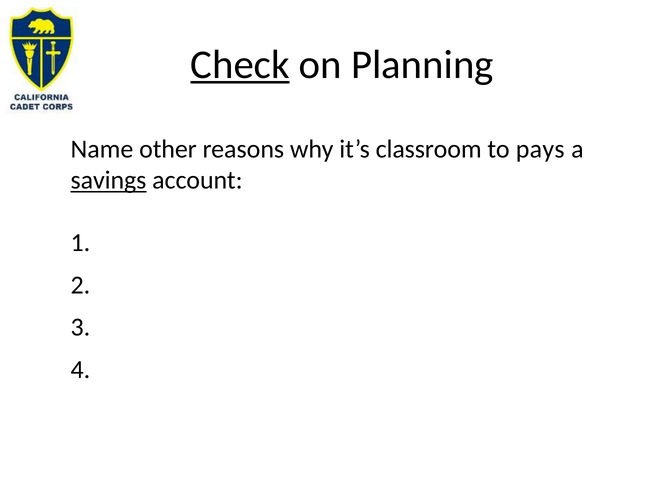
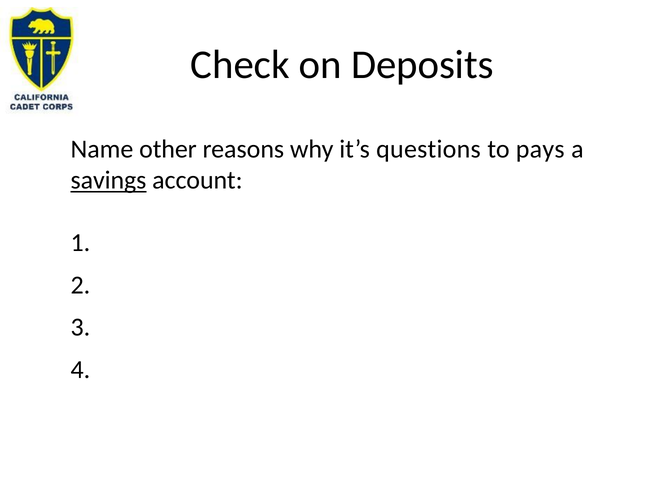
Check underline: present -> none (240, 65)
Planning: Planning -> Deposits (422, 65)
classroom: classroom -> questions (428, 149)
